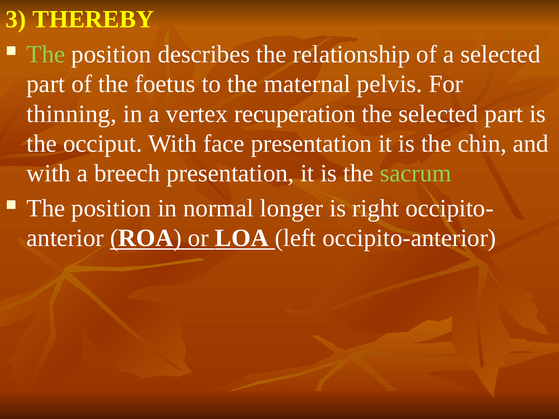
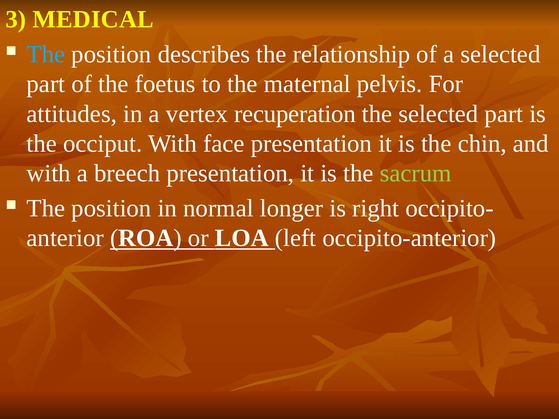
THEREBY: THEREBY -> MEDICAL (93, 19)
The colour: light green -> light blue (46, 54)
thinning: thinning -> attitudes (72, 114)
